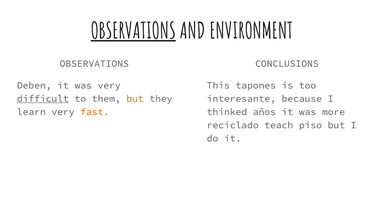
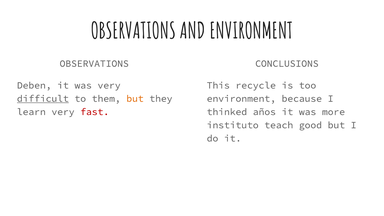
OBSERVATIONS underline: present -> none (133, 31)
tapones: tapones -> recycle (256, 85)
interesante: interesante -> environment (241, 99)
fast colour: orange -> red (95, 112)
reciclado: reciclado -> instituto (233, 125)
piso: piso -> good (310, 125)
